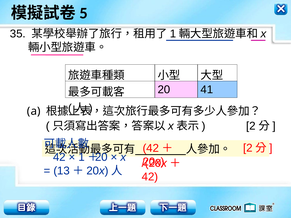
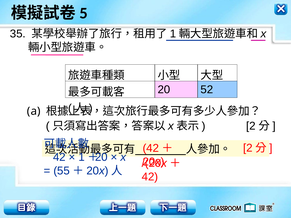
41: 41 -> 52 (207, 90)
13: 13 -> 55 (62, 171)
